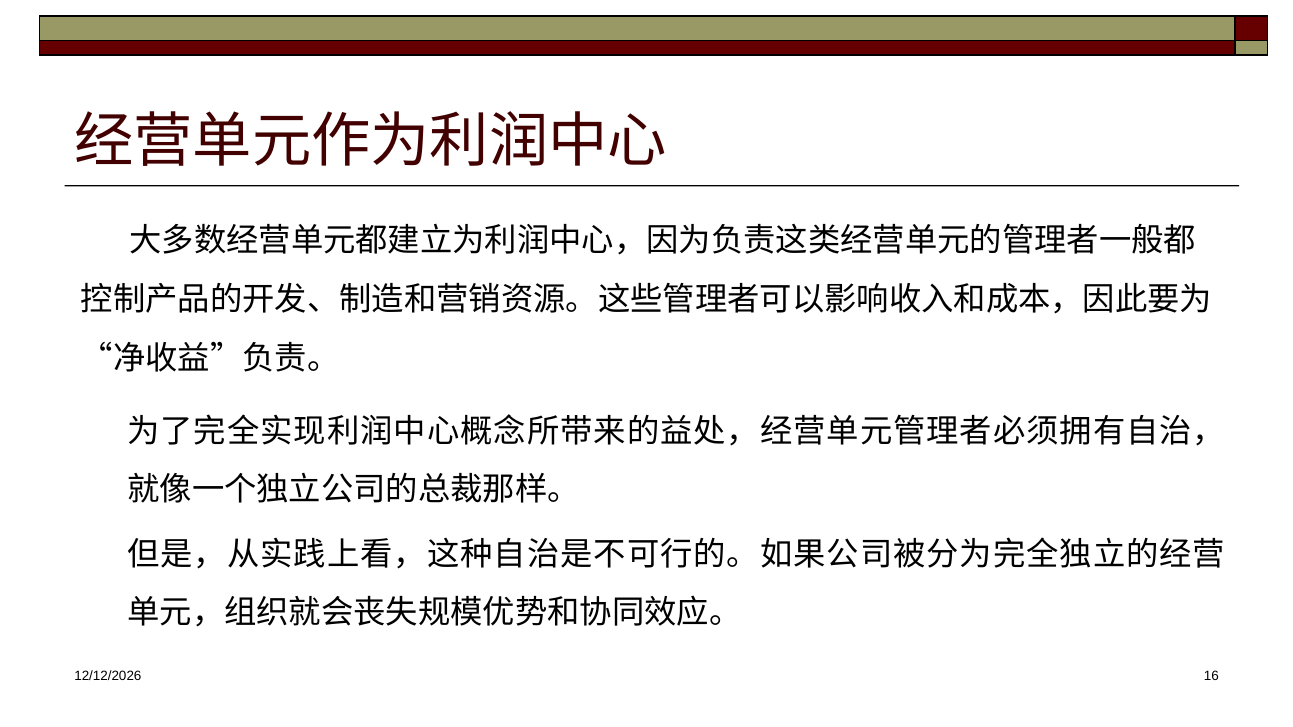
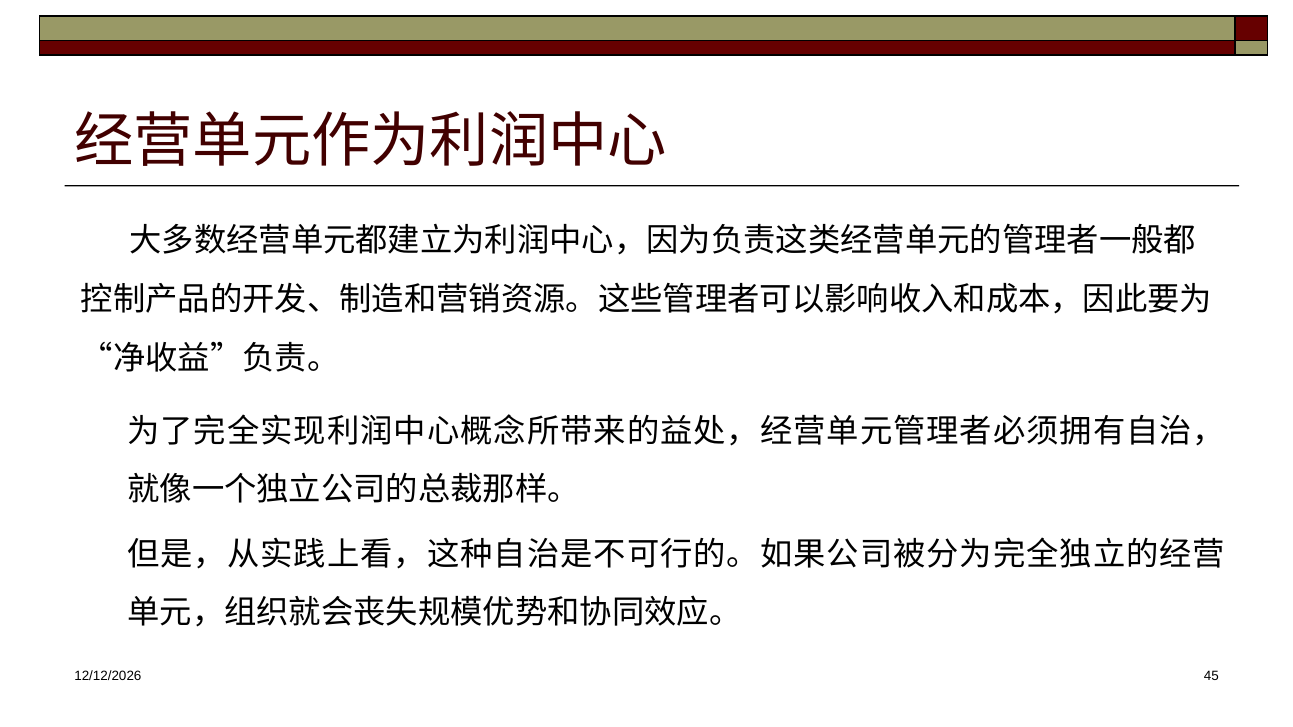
16: 16 -> 45 (1211, 677)
